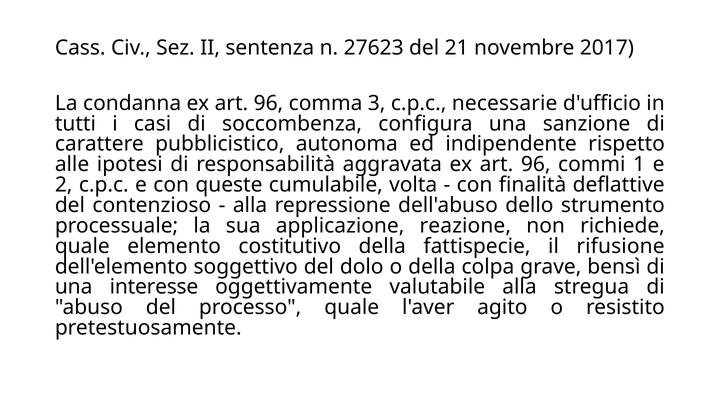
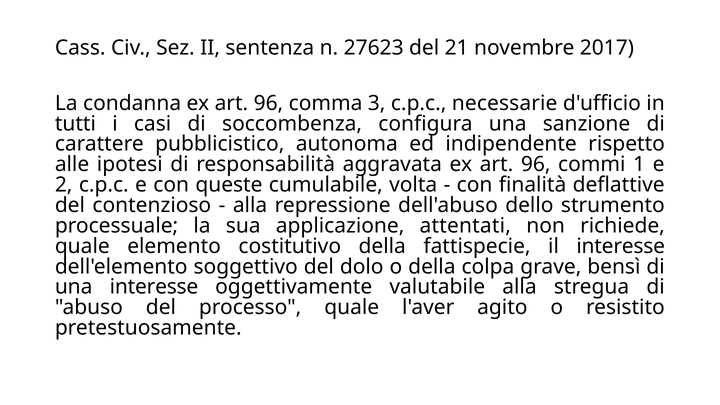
reazione: reazione -> attentati (465, 226)
il rifusione: rifusione -> interesse (621, 246)
